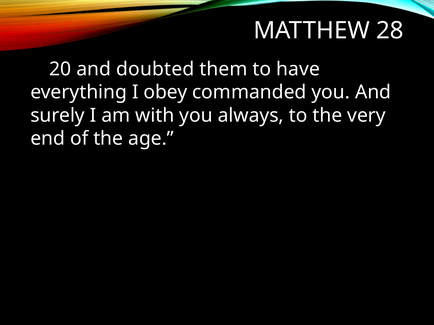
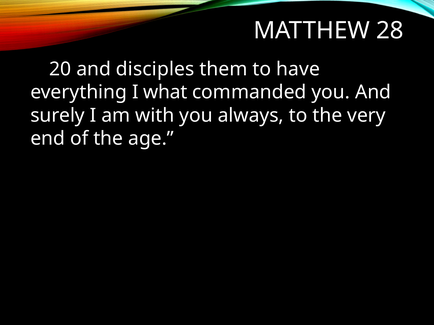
doubted: doubted -> disciples (155, 69)
obey: obey -> what (165, 92)
